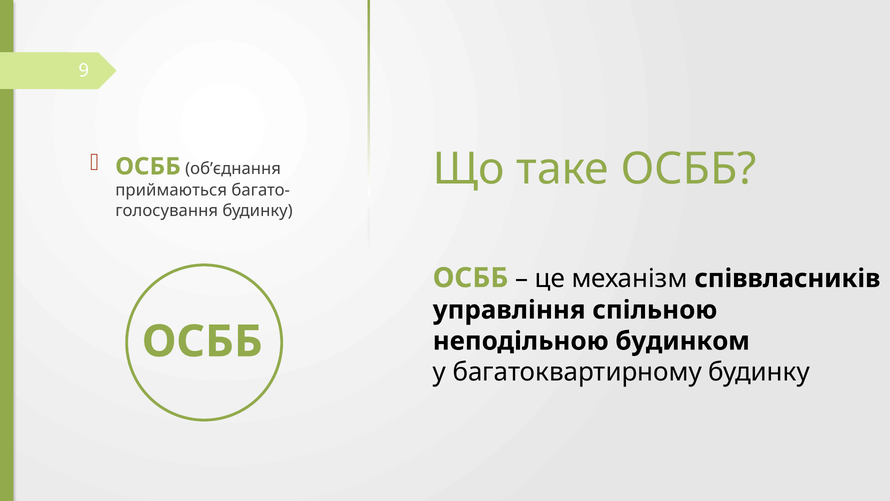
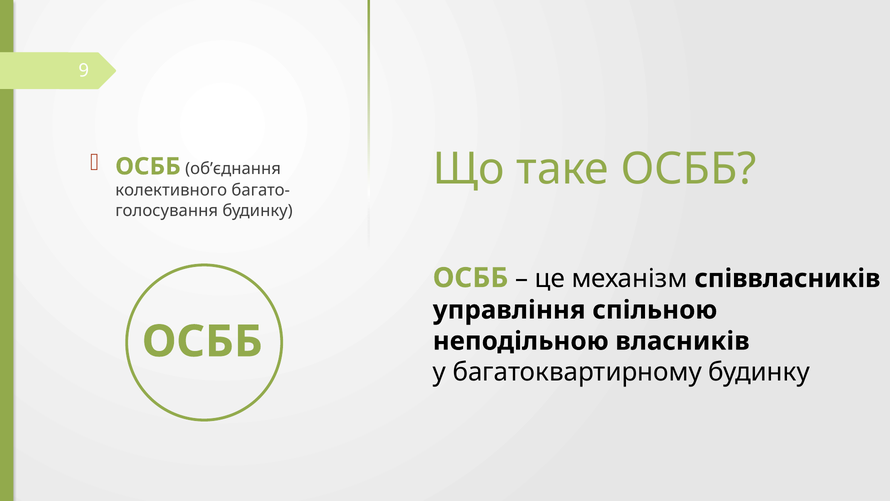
приймаються: приймаються -> колективного (171, 190)
будинком: будинком -> власників (683, 341)
